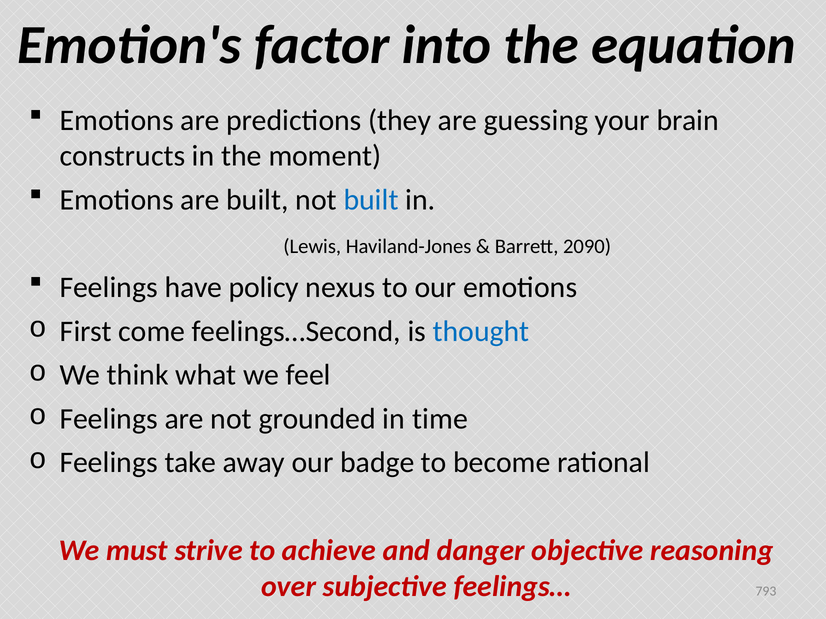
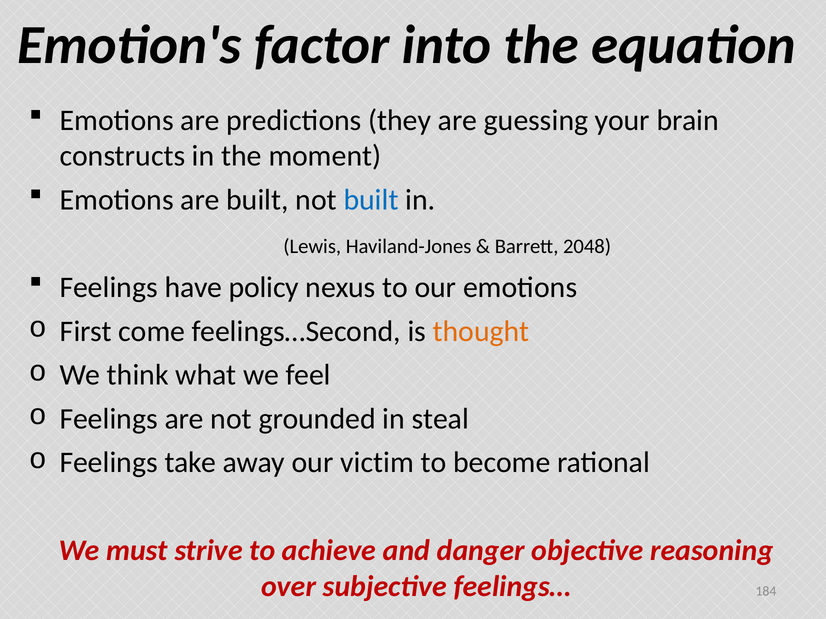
2090: 2090 -> 2048 (587, 247)
thought colour: blue -> orange (481, 331)
time: time -> steal (440, 419)
badge: badge -> victim (377, 463)
793: 793 -> 184 (766, 591)
